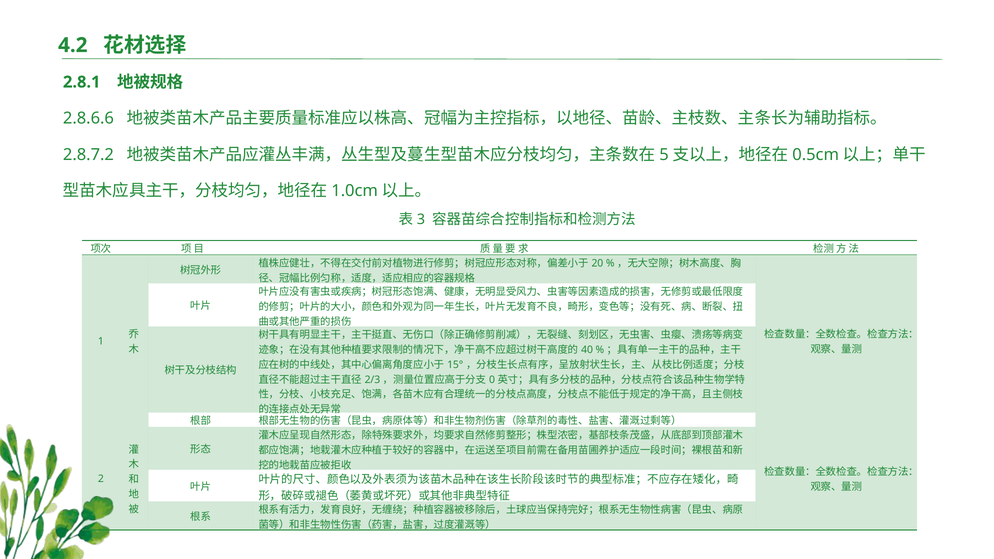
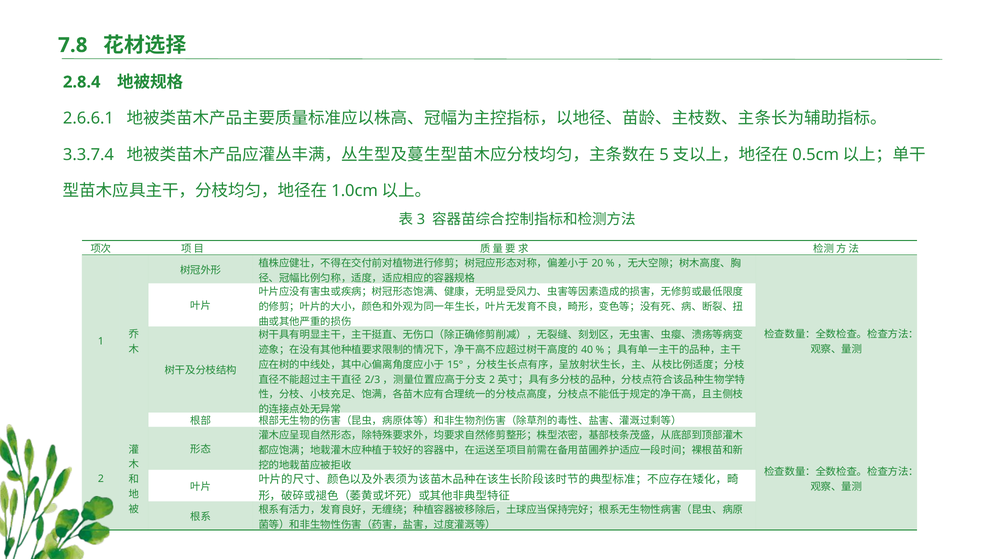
4.2: 4.2 -> 7.8 (73, 45)
2.8.1: 2.8.1 -> 2.8.4 (82, 82)
2.8.6.6: 2.8.6.6 -> 2.6.6.1 (88, 118)
2.8.7.2: 2.8.7.2 -> 3.3.7.4 (88, 155)
0: 0 -> 2 (492, 380)
